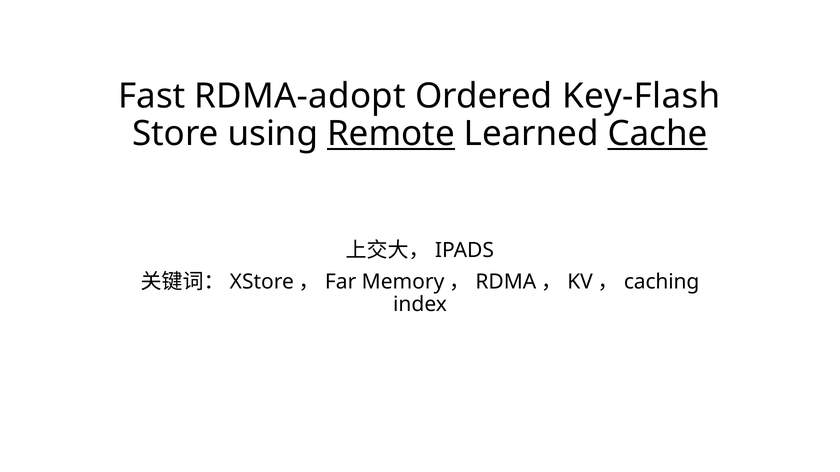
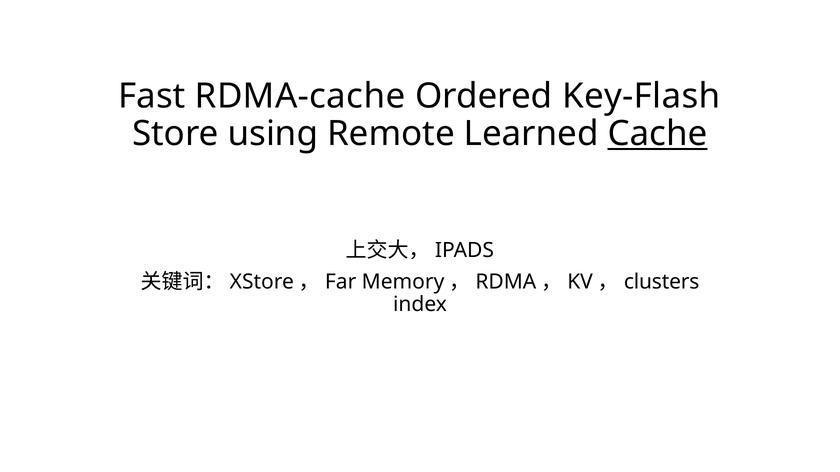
RDMA-adopt: RDMA-adopt -> RDMA-cache (300, 96)
Remote underline: present -> none (391, 134)
caching: caching -> clusters (662, 282)
